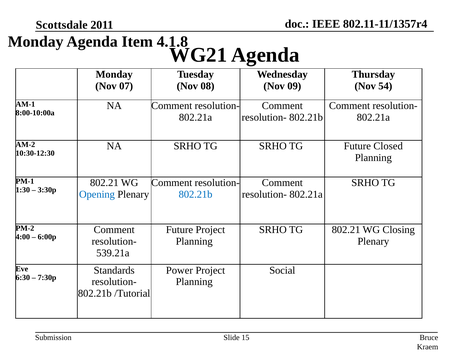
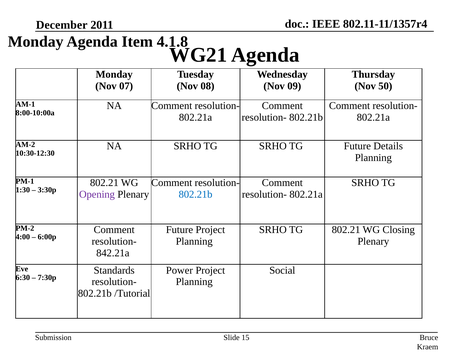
Scottsdale: Scottsdale -> December (62, 25)
54: 54 -> 50 (385, 86)
Closed: Closed -> Details (388, 146)
Opening colour: blue -> purple (97, 194)
539.21a: 539.21a -> 842.21a (113, 253)
